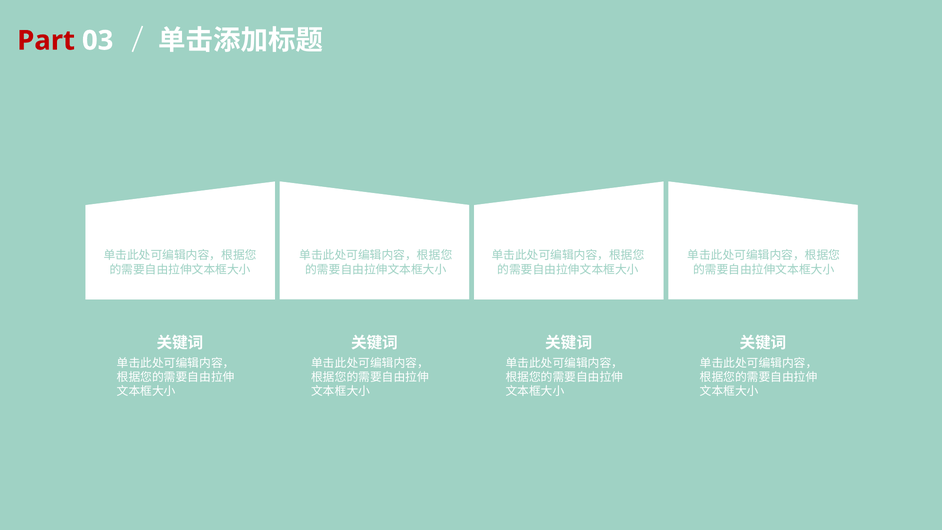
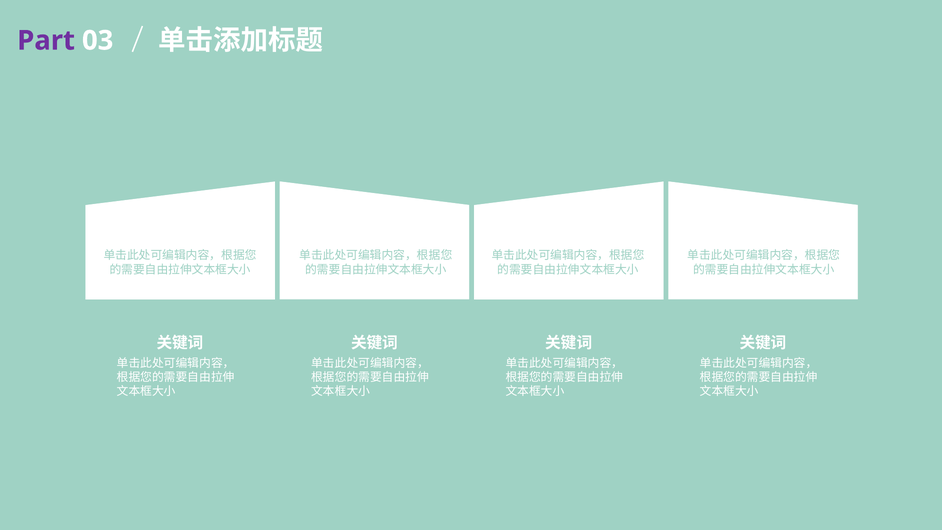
Part colour: red -> purple (46, 41)
